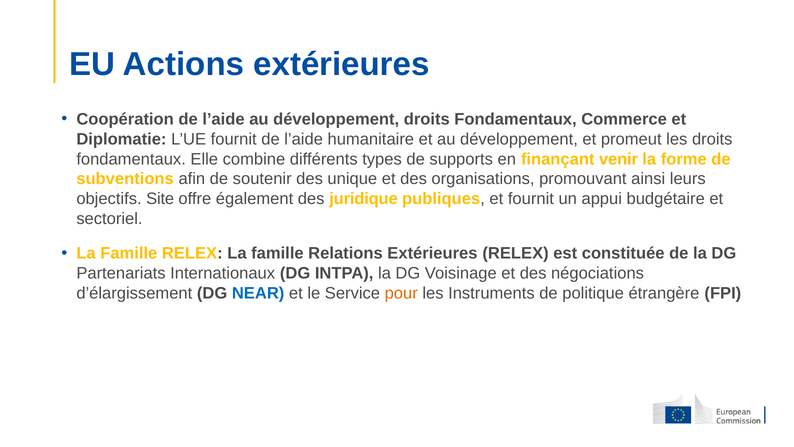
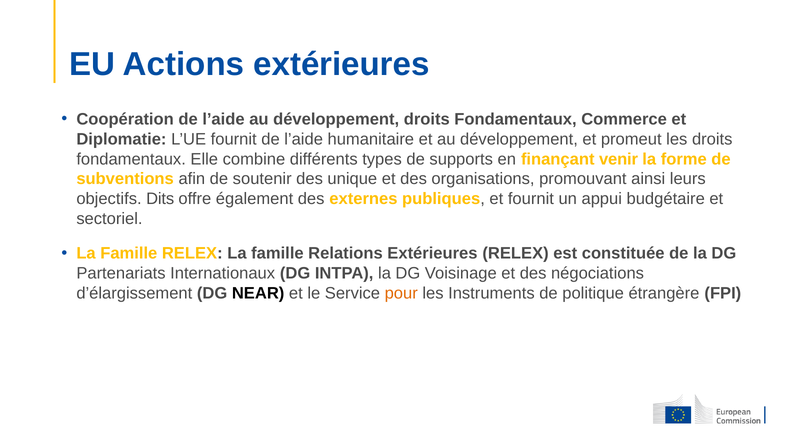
Site: Site -> Dits (160, 199)
juridique: juridique -> externes (363, 199)
NEAR colour: blue -> black (258, 293)
